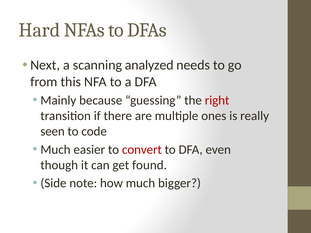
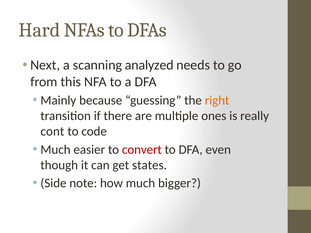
right colour: red -> orange (217, 100)
seen: seen -> cont (52, 132)
found: found -> states (150, 165)
